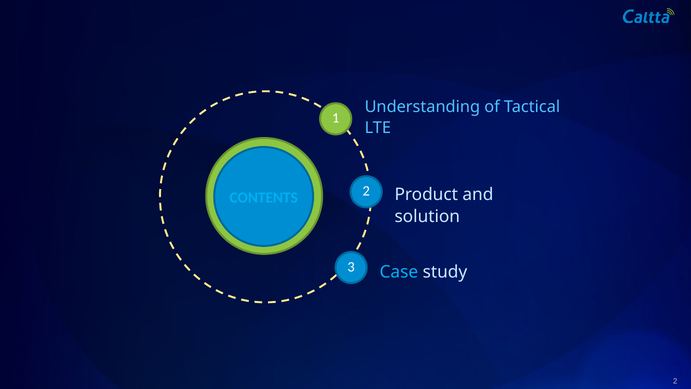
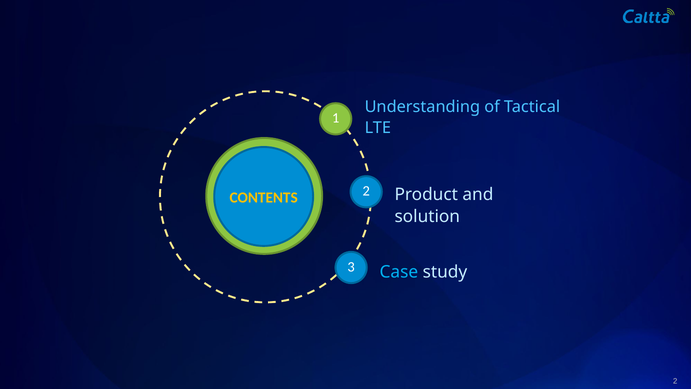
CONTENTS colour: light blue -> yellow (264, 197)
